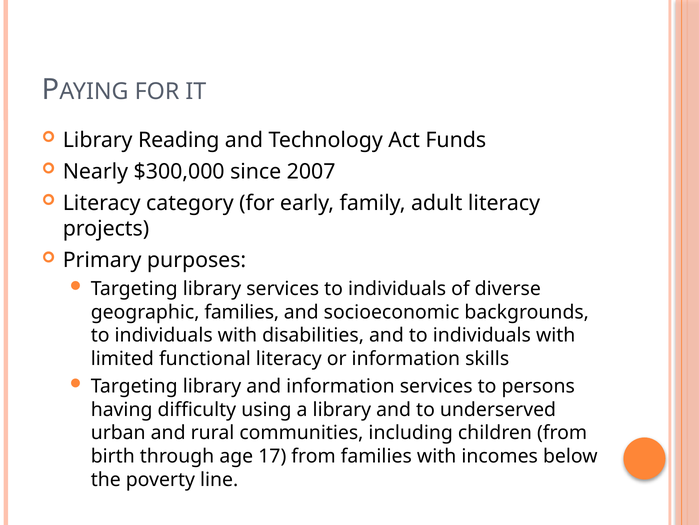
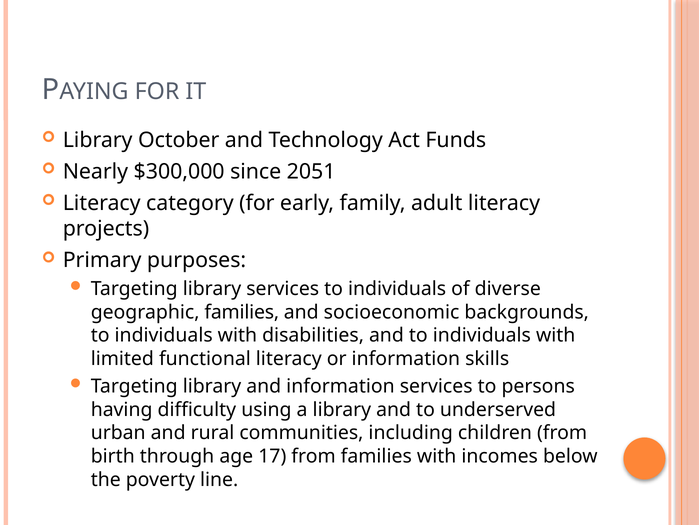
Reading: Reading -> October (179, 140)
2007: 2007 -> 2051 (311, 172)
